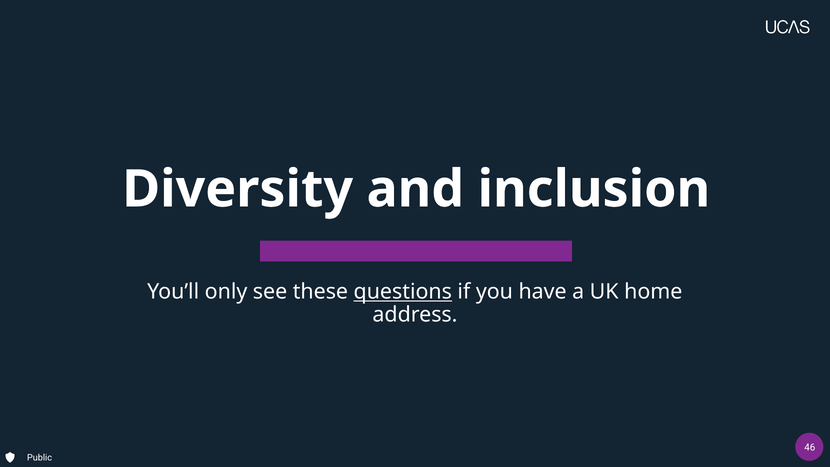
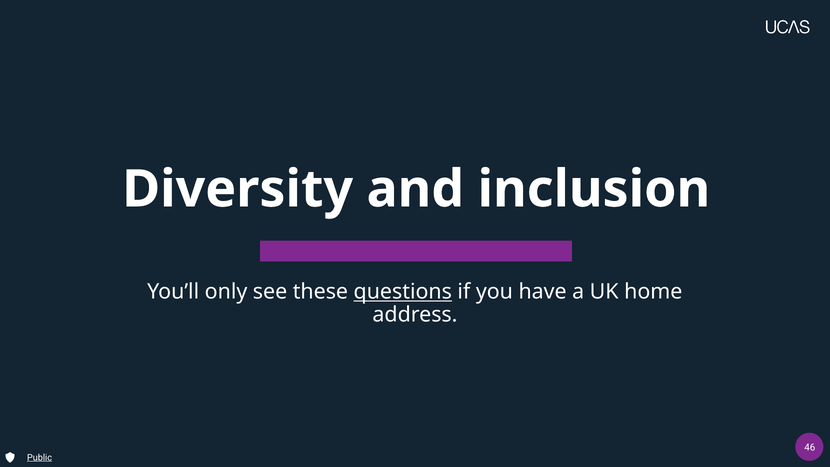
Public underline: none -> present (40, 457)
